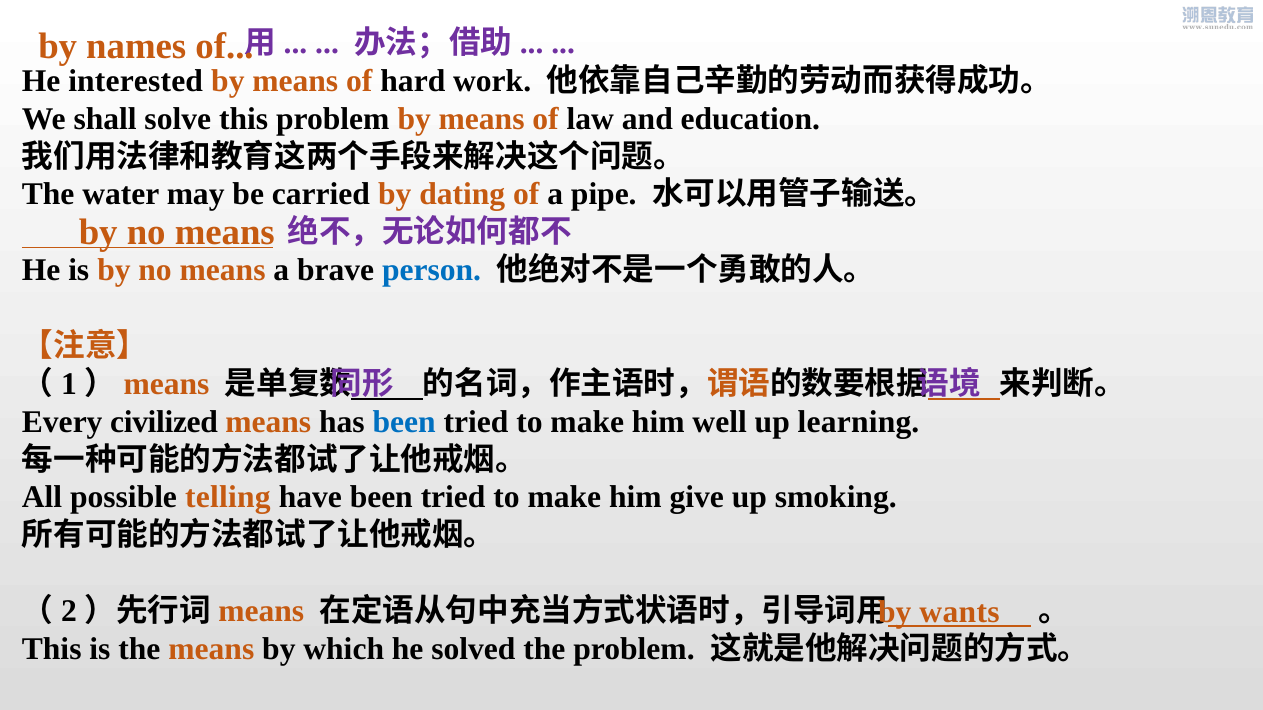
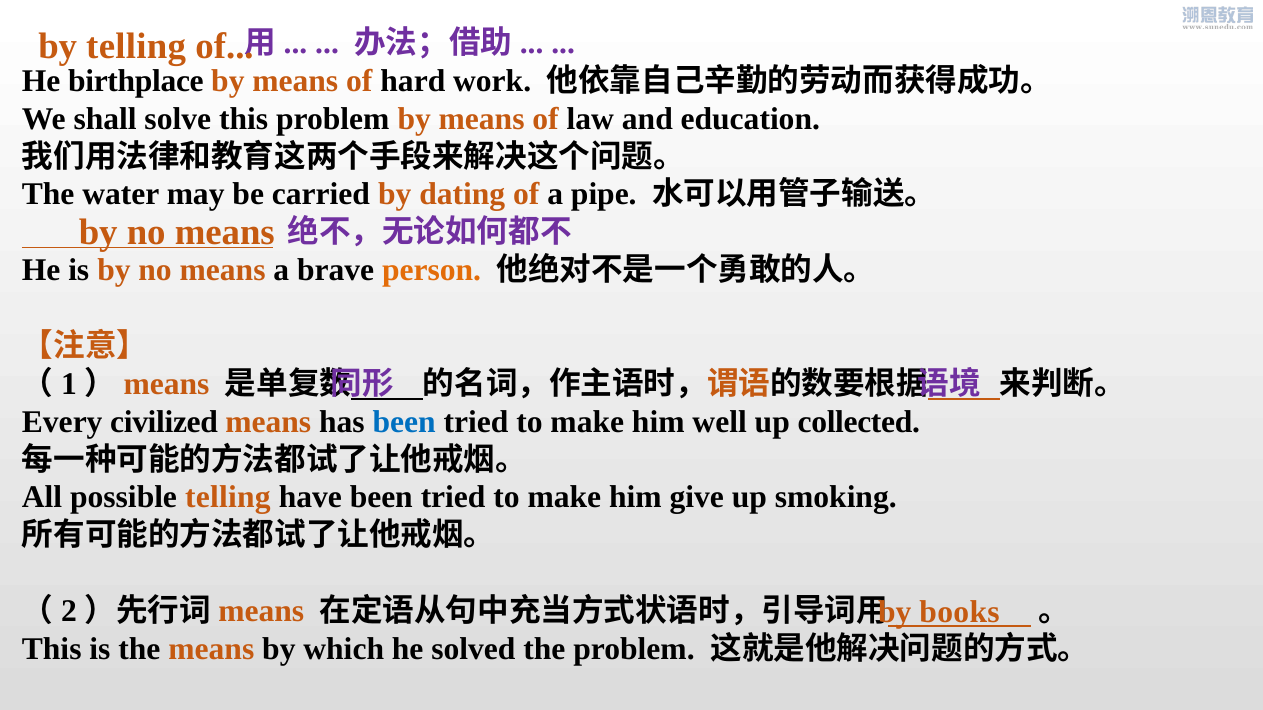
by names: names -> telling (136, 46)
interested: interested -> birthplace (136, 81)
person colour: blue -> orange (432, 270)
learning: learning -> collected (859, 422)
wants: wants -> books (960, 613)
